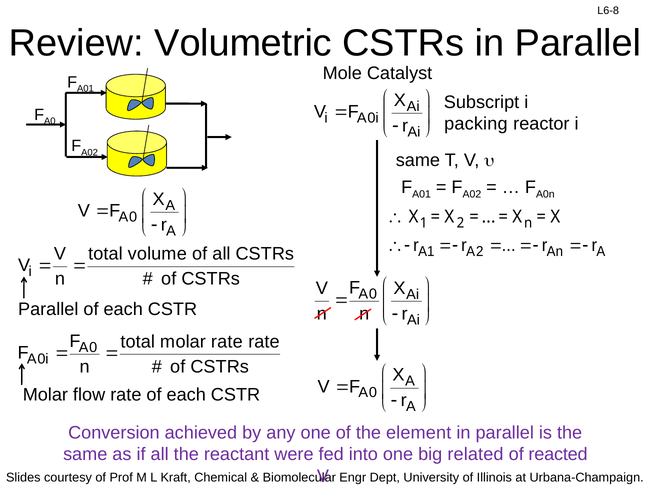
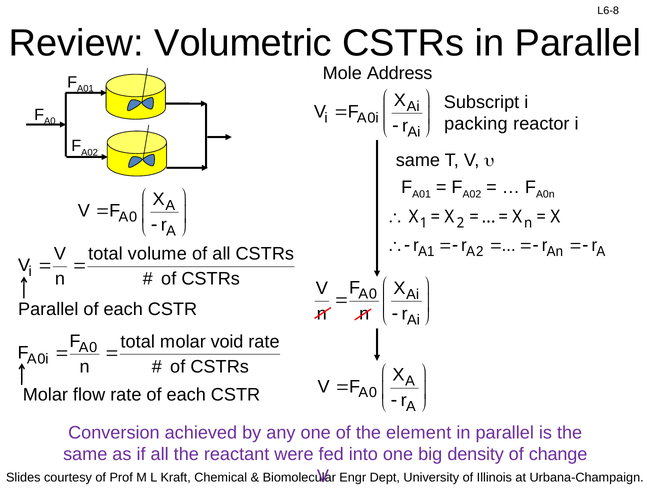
Catalyst: Catalyst -> Address (400, 73)
molar rate: rate -> void (227, 342)
related: related -> density (476, 455)
reacted: reacted -> change (558, 455)
